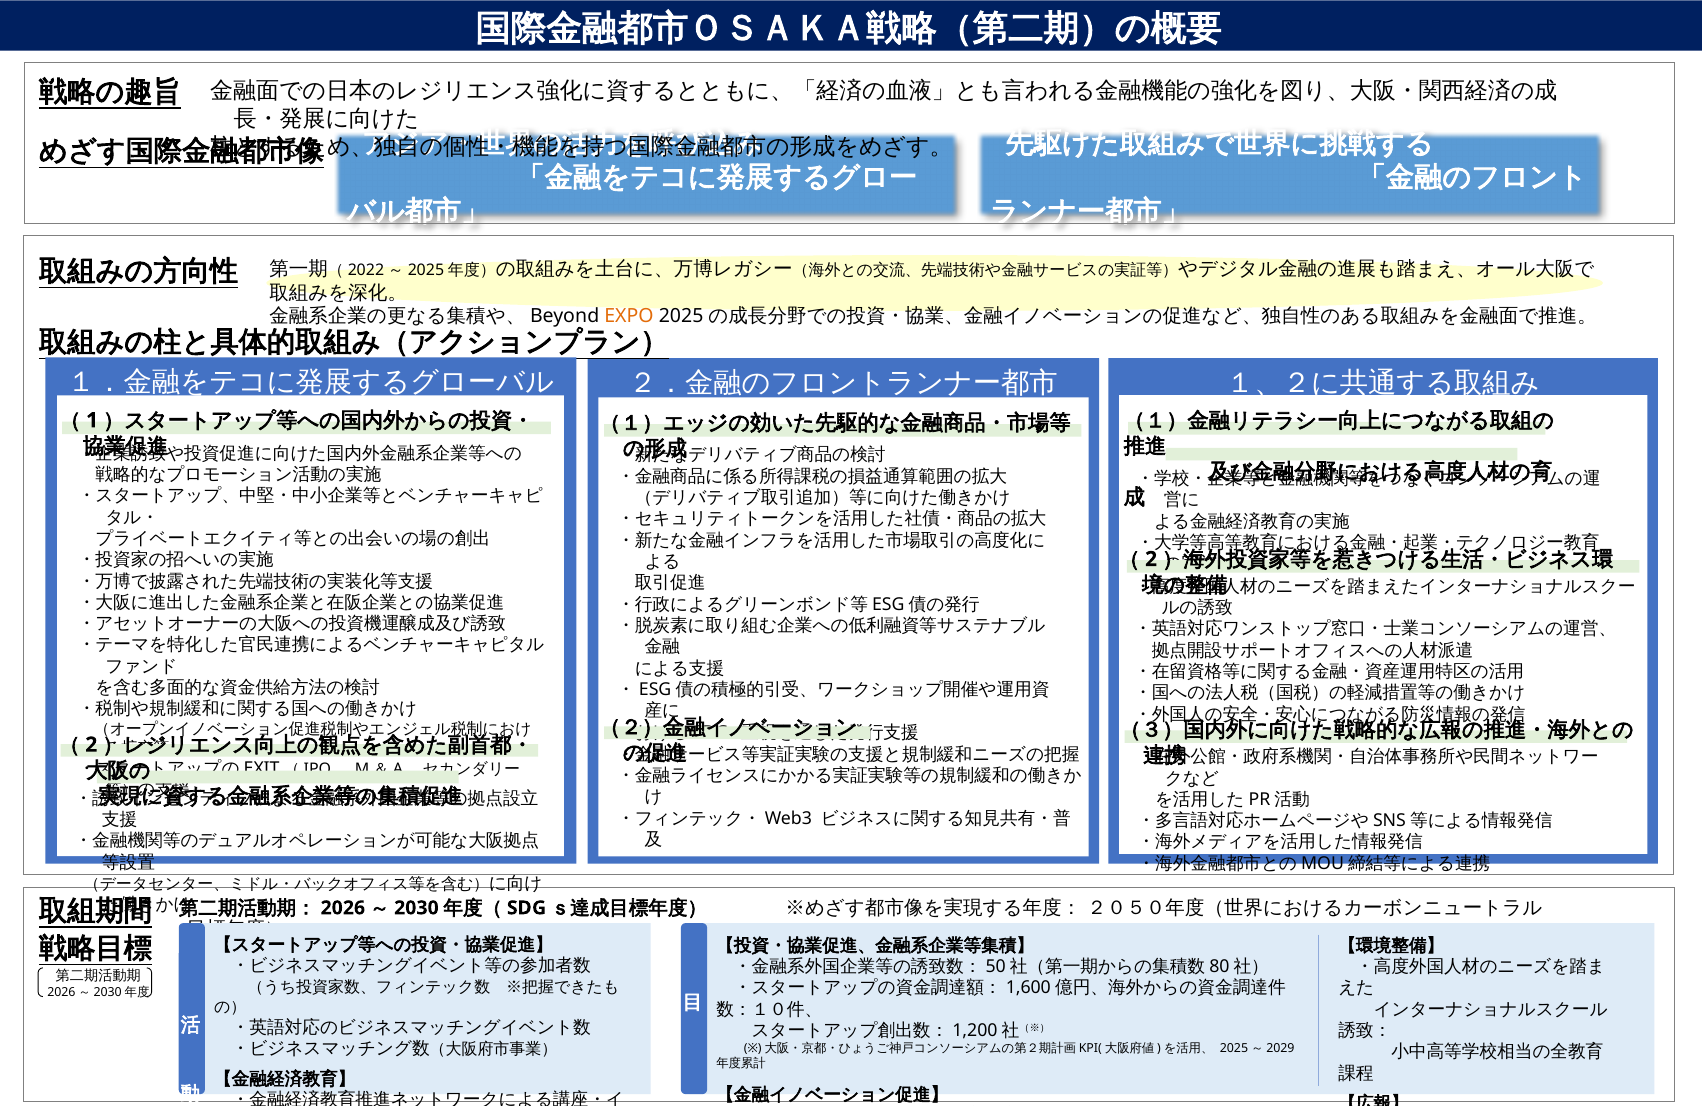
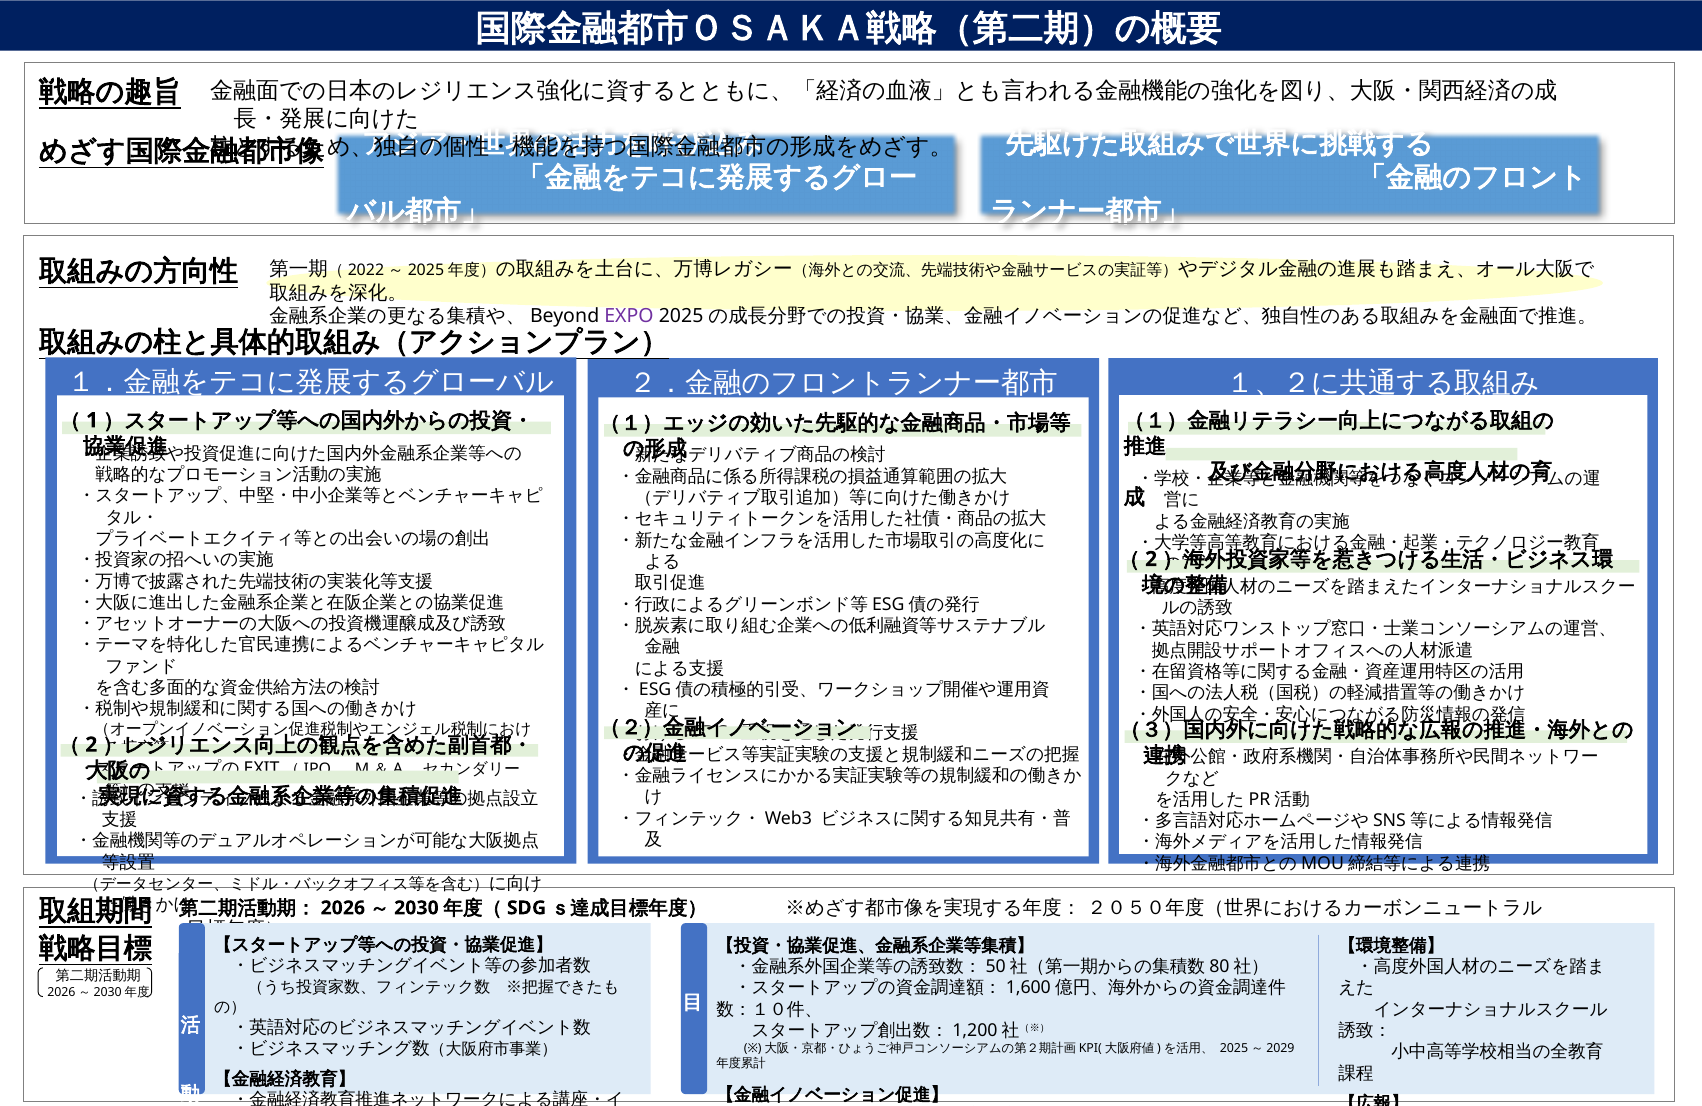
EXPO colour: orange -> purple (629, 316)
